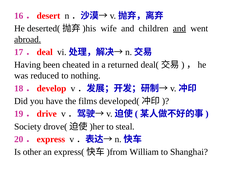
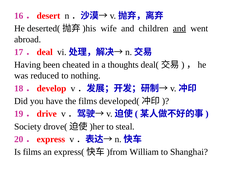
abroad underline: present -> none (28, 39)
returned: returned -> thoughts (123, 65)
Is other: other -> films (32, 152)
